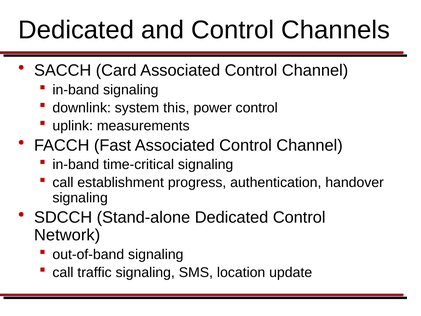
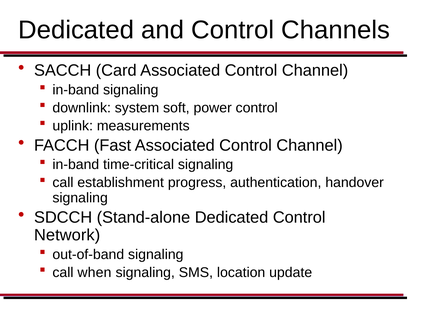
this: this -> soft (176, 108)
traffic: traffic -> when (94, 272)
